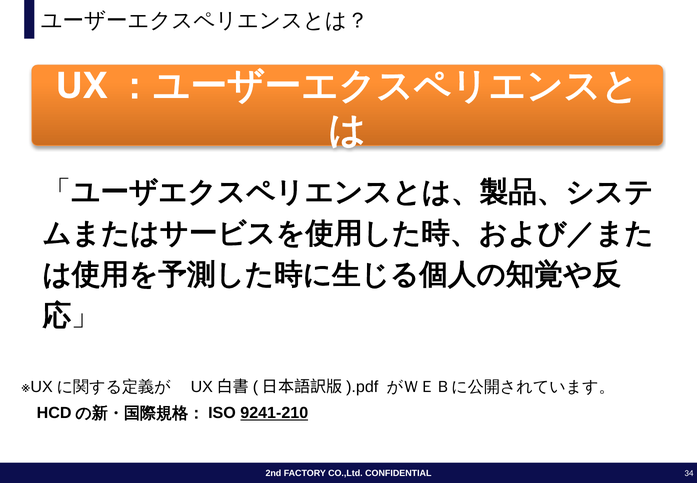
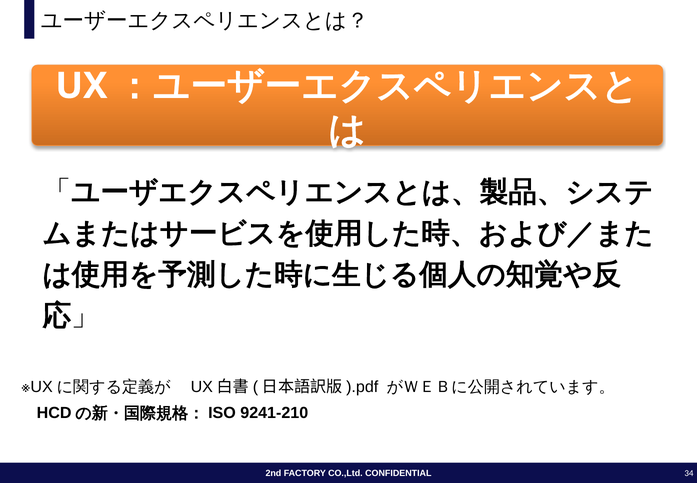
9241-210 underline: present -> none (274, 413)
